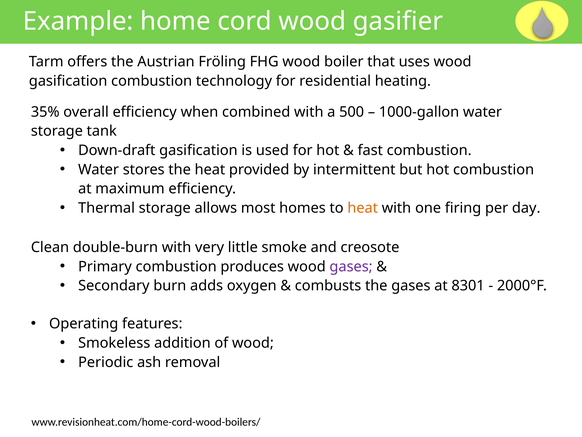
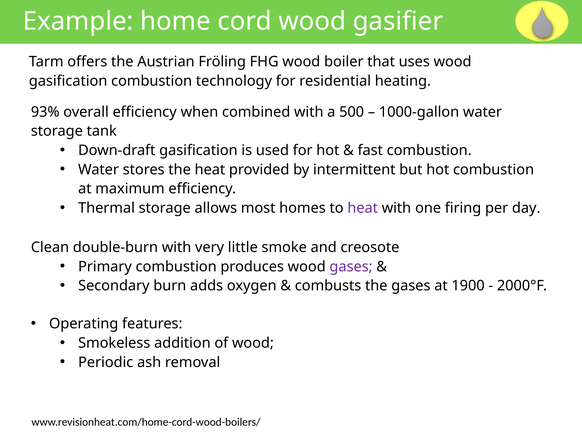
35%: 35% -> 93% (45, 112)
heat colour: orange -> purple (363, 208)
8301: 8301 -> 1900 (468, 285)
